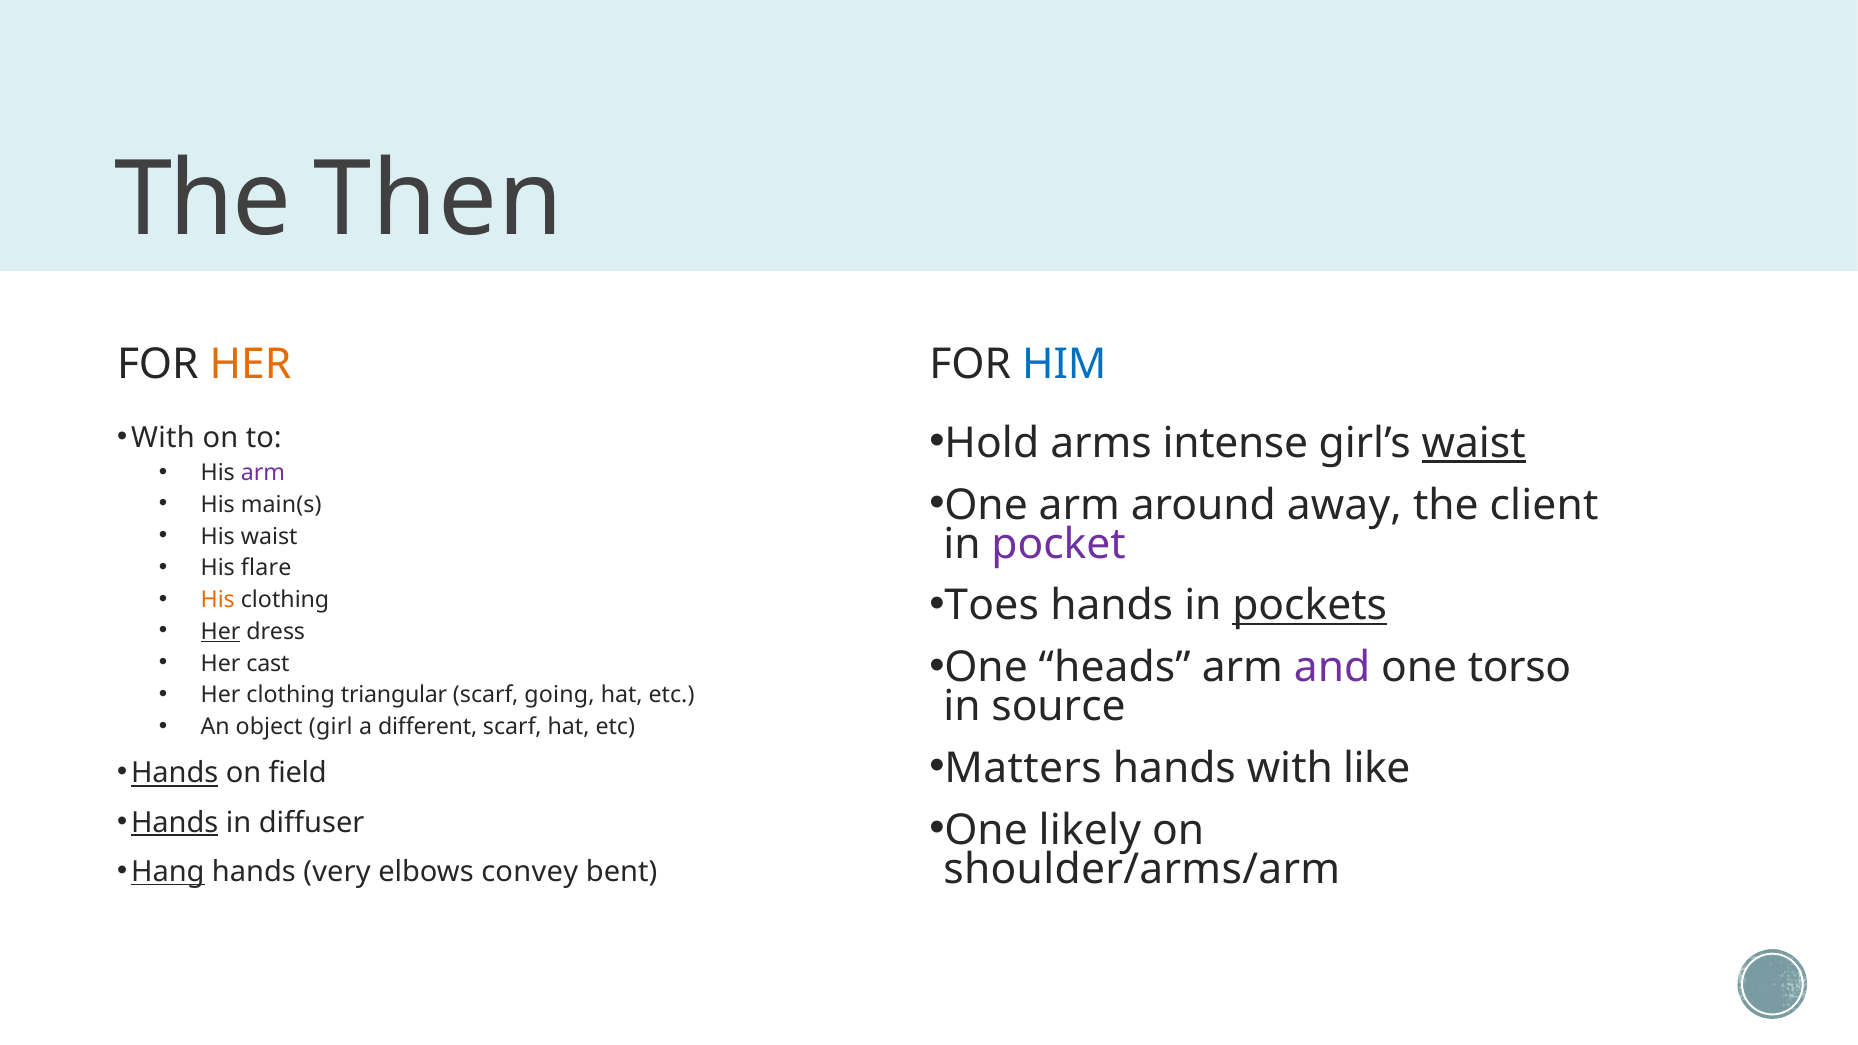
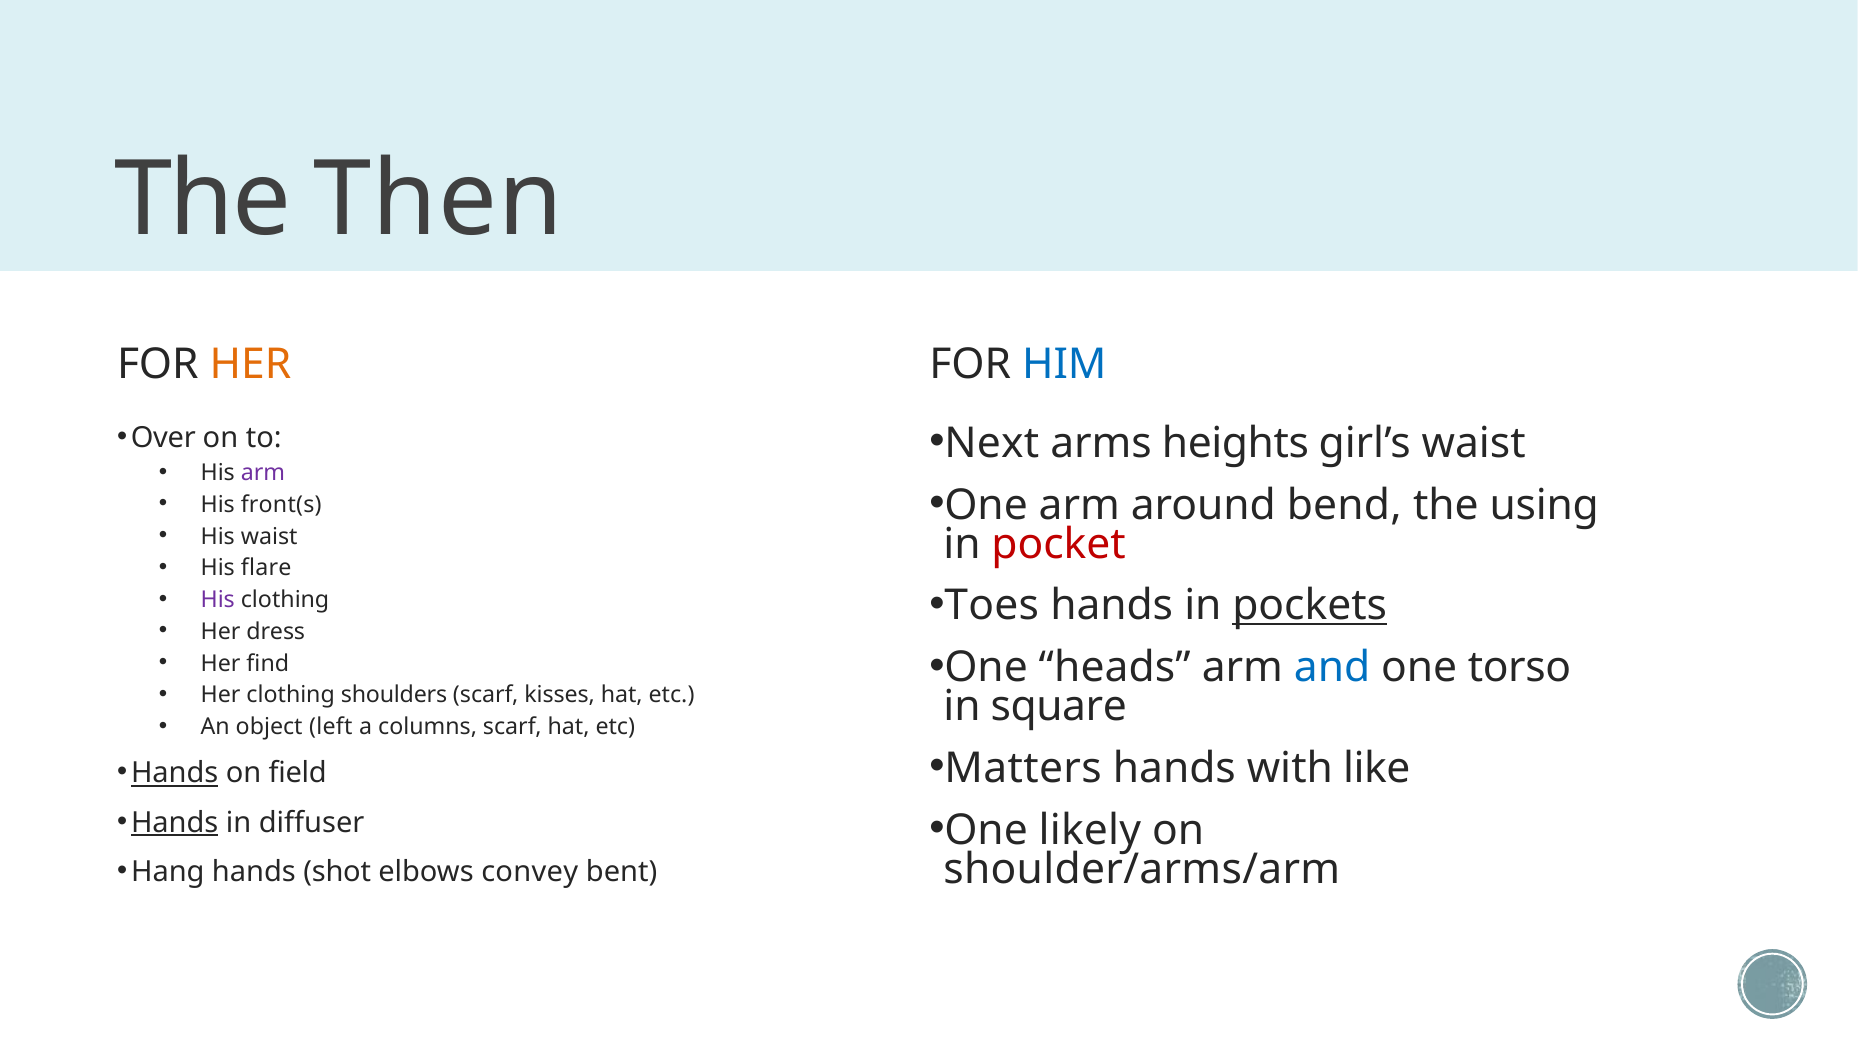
Hold: Hold -> Next (992, 443)
intense: intense -> heights (1235, 443)
waist underline: present -> none (1474, 443)
With: With -> Over (163, 438)
away: away -> bend (1344, 505)
client: client -> using (1544, 505)
main(s: main(s -> front(s (281, 505)
pocket colour: purple -> red (1059, 544)
His colour: orange -> purple (218, 600)
Her underline: present -> none (221, 632)
and colour: purple -> blue (1332, 668)
cast: cast -> find (268, 664)
triangular: triangular -> shoulders (394, 695)
going: going -> kisses (560, 695)
source: source -> square (1059, 707)
girl: girl -> left (331, 727)
different: different -> columns (428, 727)
Hang underline: present -> none (168, 872)
very: very -> shot (337, 872)
